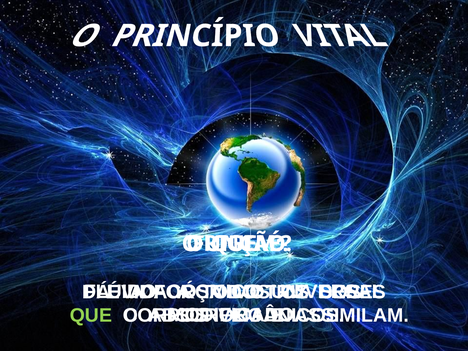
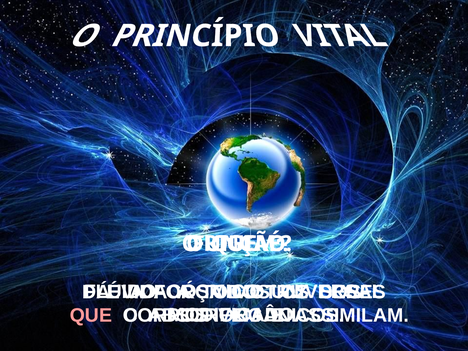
QUE colour: light green -> pink (91, 315)
